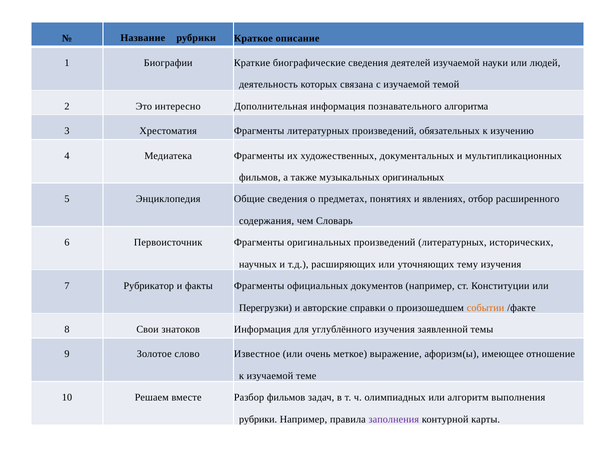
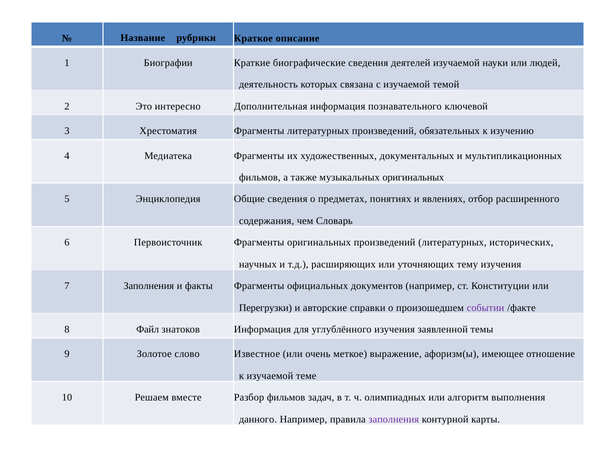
алгоритма: алгоритма -> ключевой (466, 106)
7 Рубрикатор: Рубрикатор -> Заполнения (149, 286)
событии colour: orange -> purple (486, 308)
Свои: Свои -> Файл (148, 329)
рубрики: рубрики -> данного (258, 419)
